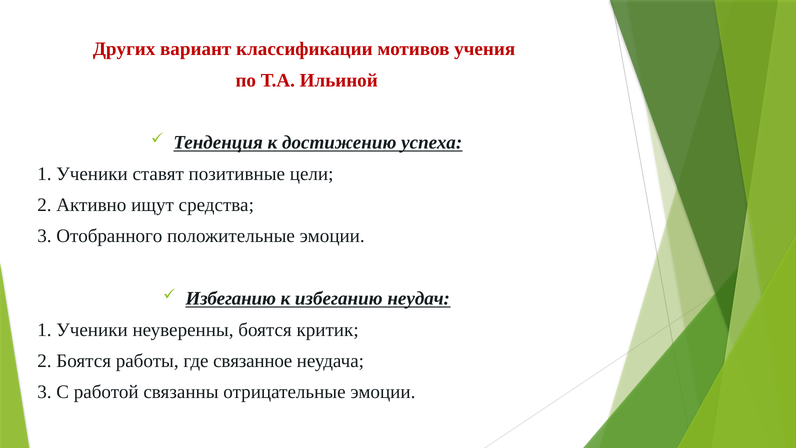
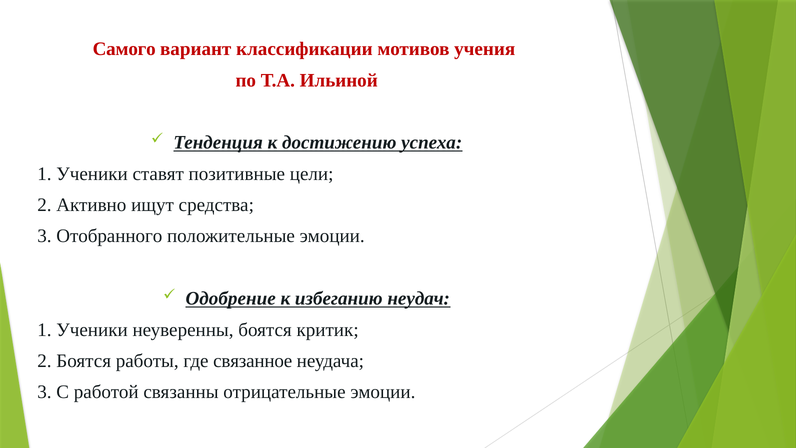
Других: Других -> Самого (124, 49)
Избеганию: Избеганию -> Одобрение (231, 298)
